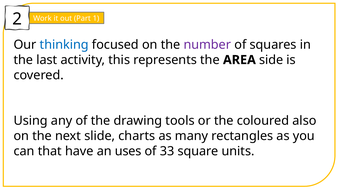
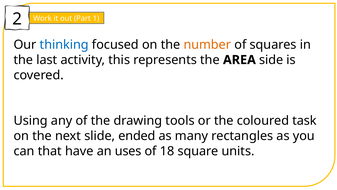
number colour: purple -> orange (207, 45)
also: also -> task (305, 120)
charts: charts -> ended (137, 136)
33: 33 -> 18 (167, 151)
